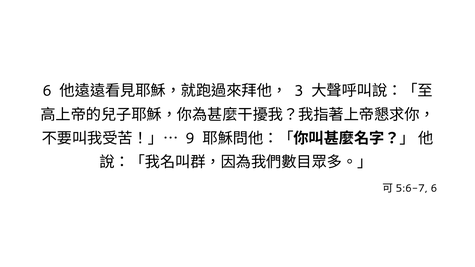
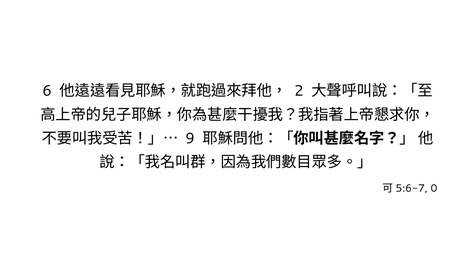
3: 3 -> 2 (299, 91)
6: 6 -> 0 (434, 188)
